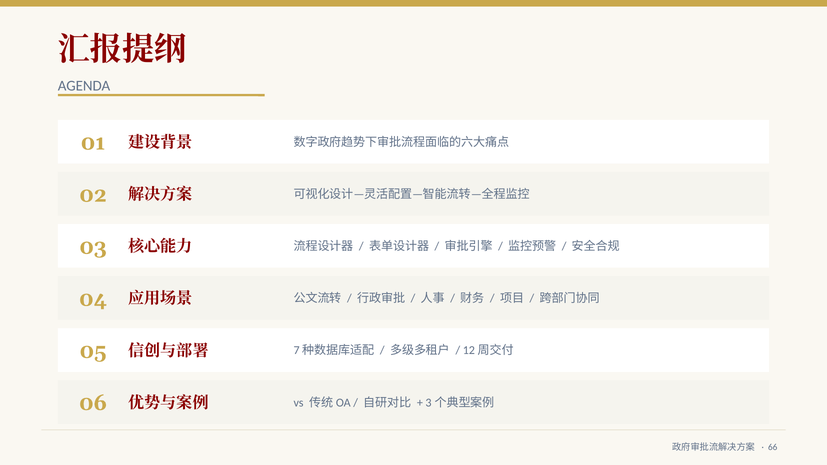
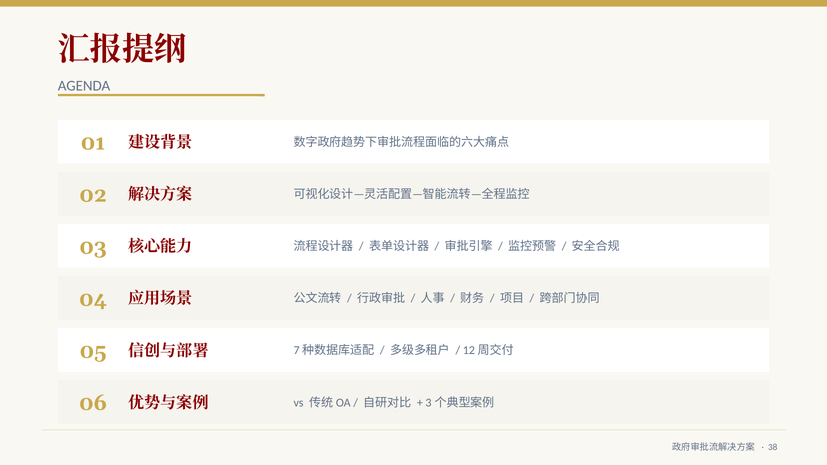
66: 66 -> 38 (773, 447)
